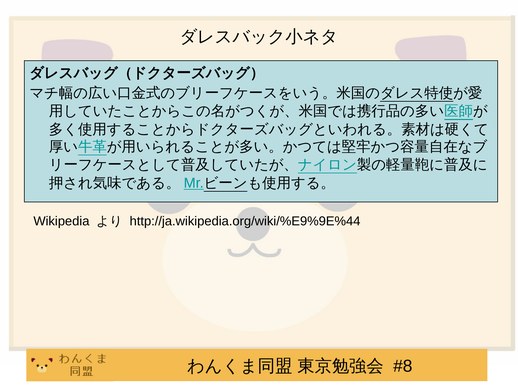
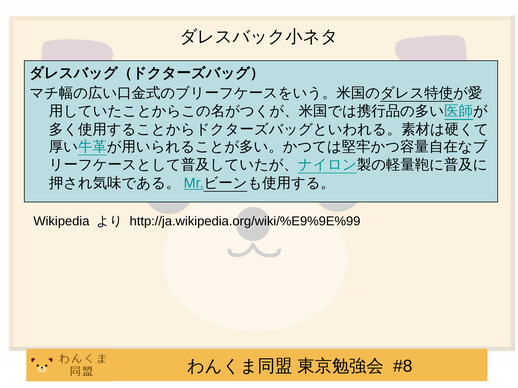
http://ja.wikipedia.org/wiki/%E9%9E%44: http://ja.wikipedia.org/wiki/%E9%9E%44 -> http://ja.wikipedia.org/wiki/%E9%9E%99 (245, 222)
